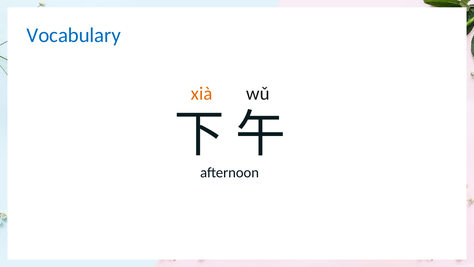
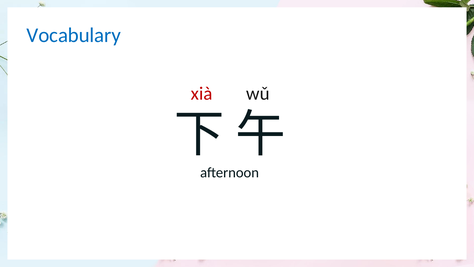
xià colour: orange -> red (202, 94)
